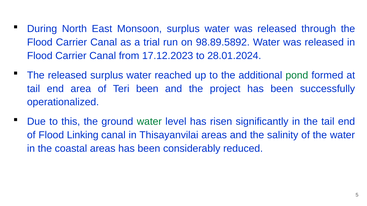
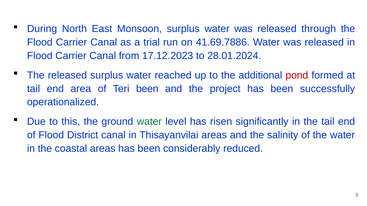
98.89.5892: 98.89.5892 -> 41.69.7886 (223, 42)
pond colour: green -> red (297, 75)
Linking: Linking -> District (83, 135)
